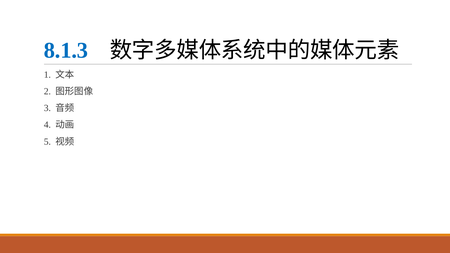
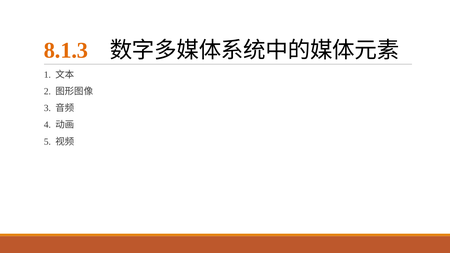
8.1.3 colour: blue -> orange (66, 50)
